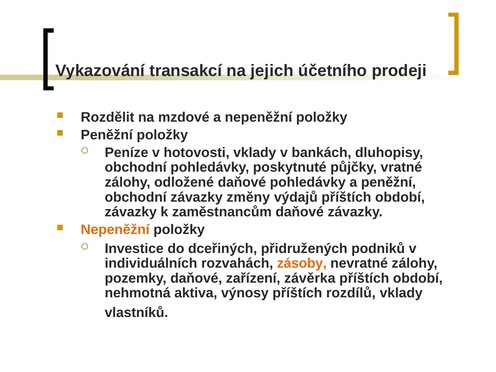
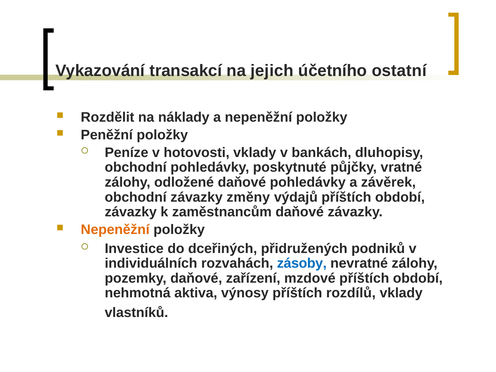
prodeji: prodeji -> ostatní (399, 71)
mzdové: mzdové -> náklady (184, 117)
a peněžní: peněžní -> závěrek (388, 182)
zásoby colour: orange -> blue (302, 263)
závěrka: závěrka -> mzdové (310, 278)
